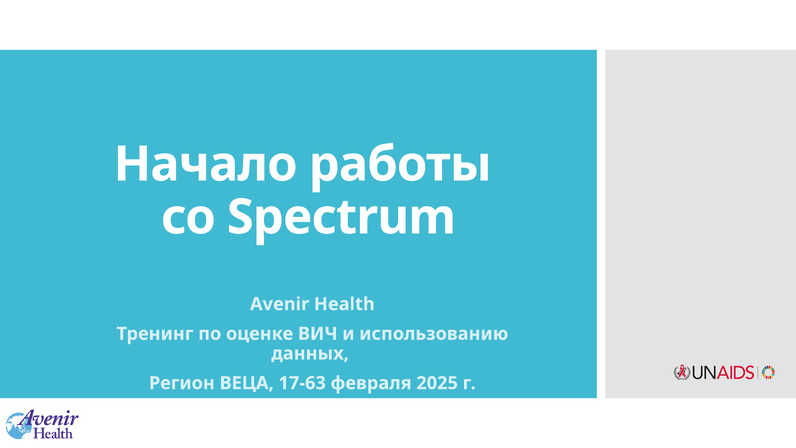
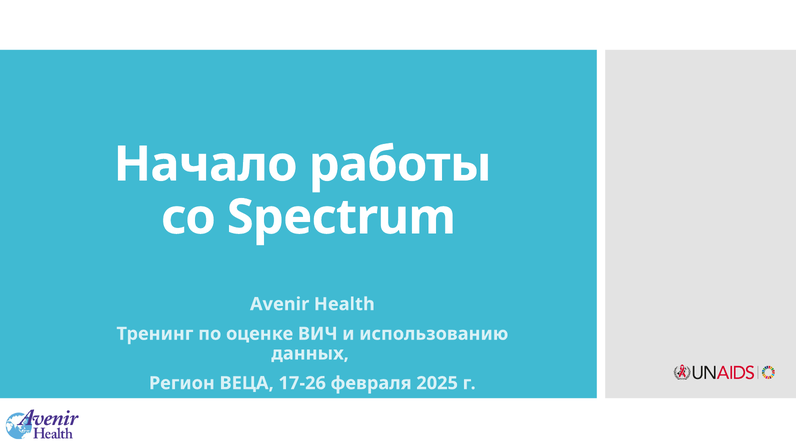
17-63: 17-63 -> 17-26 (302, 383)
